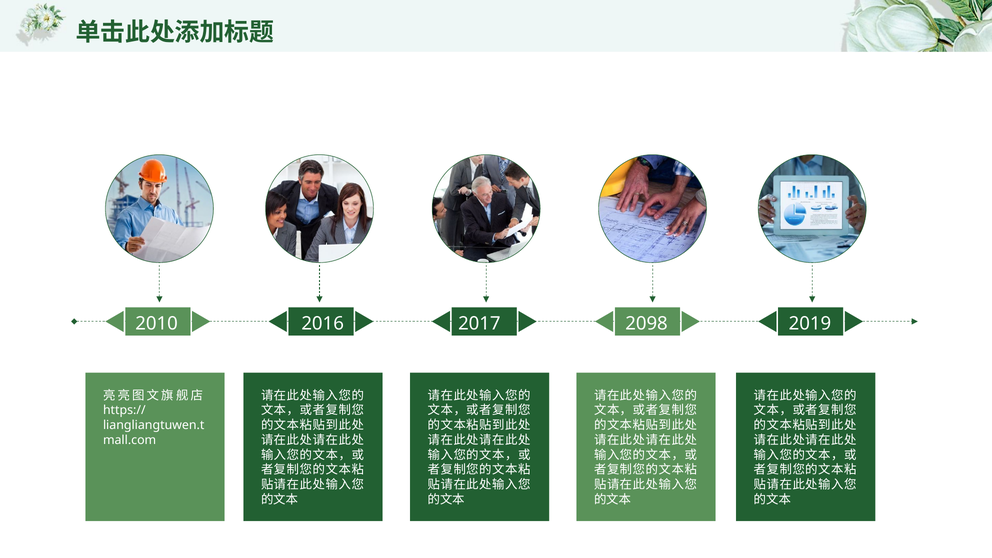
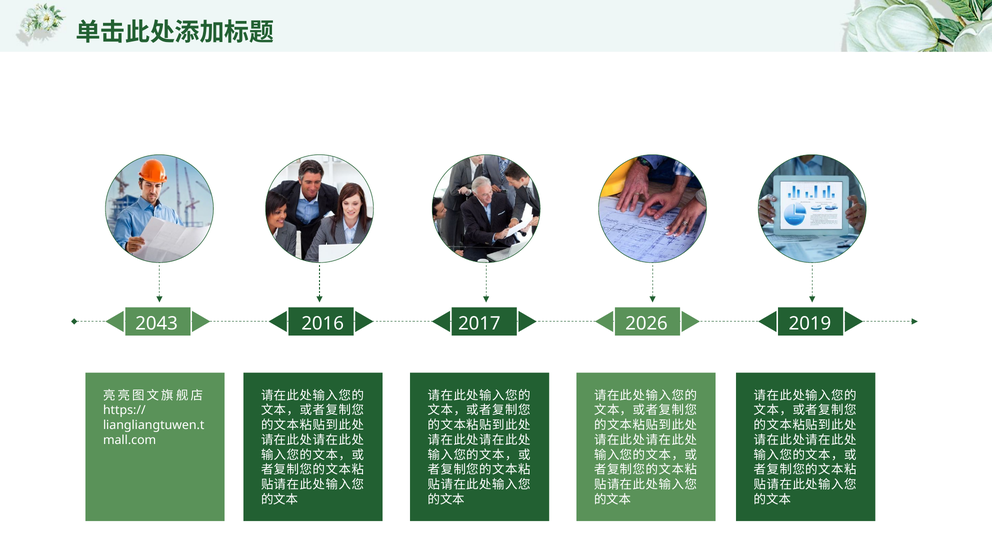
2010: 2010 -> 2043 (157, 324)
2098: 2098 -> 2026 (647, 324)
